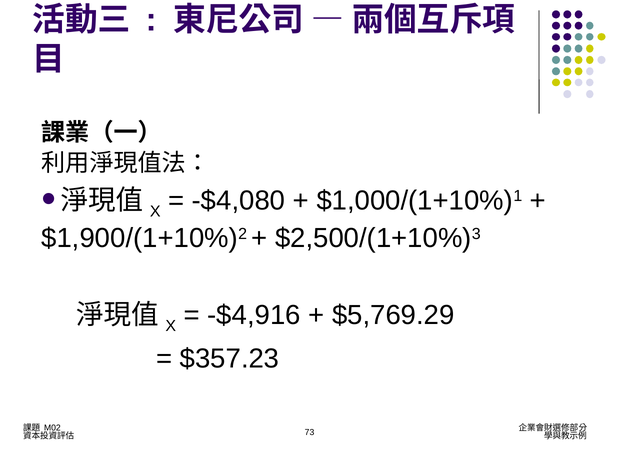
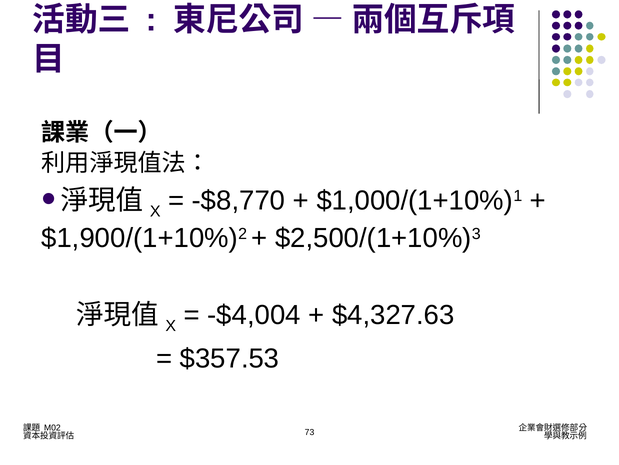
-$4,080: -$4,080 -> -$8,770 (238, 200)
-$4,916: -$4,916 -> -$4,004 (254, 315)
$5,769.29: $5,769.29 -> $4,327.63 (393, 315)
$357.23: $357.23 -> $357.53 (230, 358)
